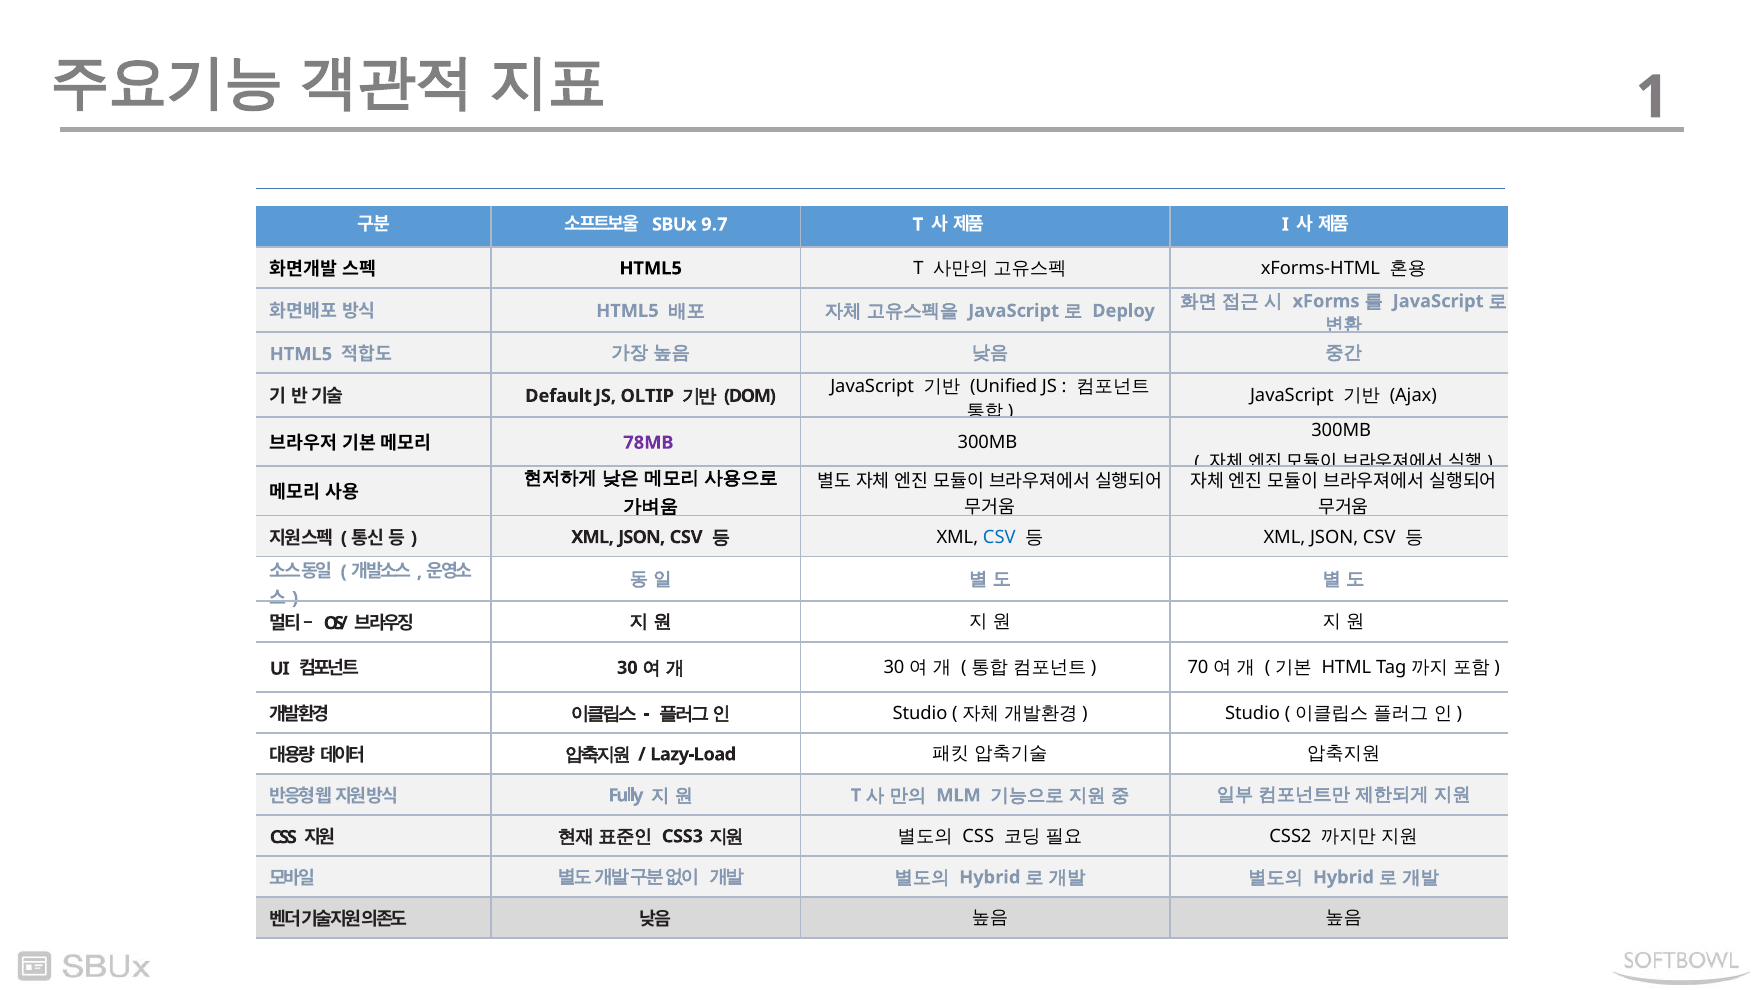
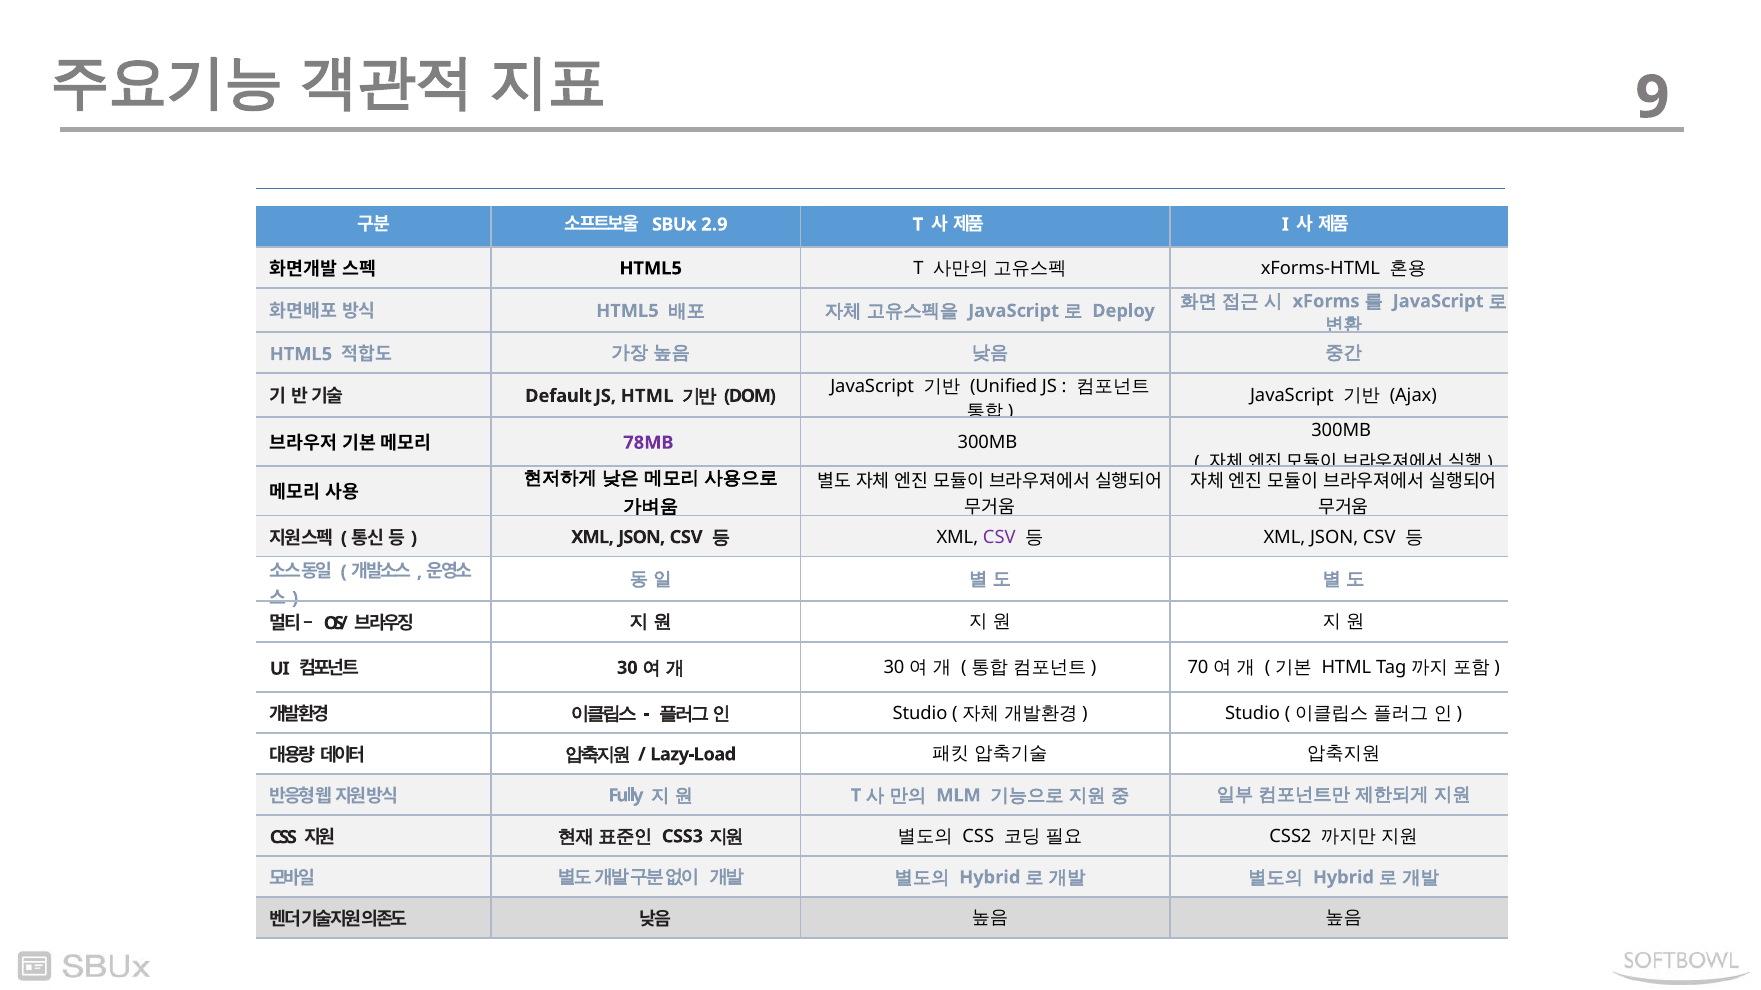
1: 1 -> 9 (1652, 98)
9.7: 9.7 -> 2.9 (714, 225)
JS OLTIP: OLTIP -> HTML (647, 396)
CSV colour: blue -> purple (999, 537)
